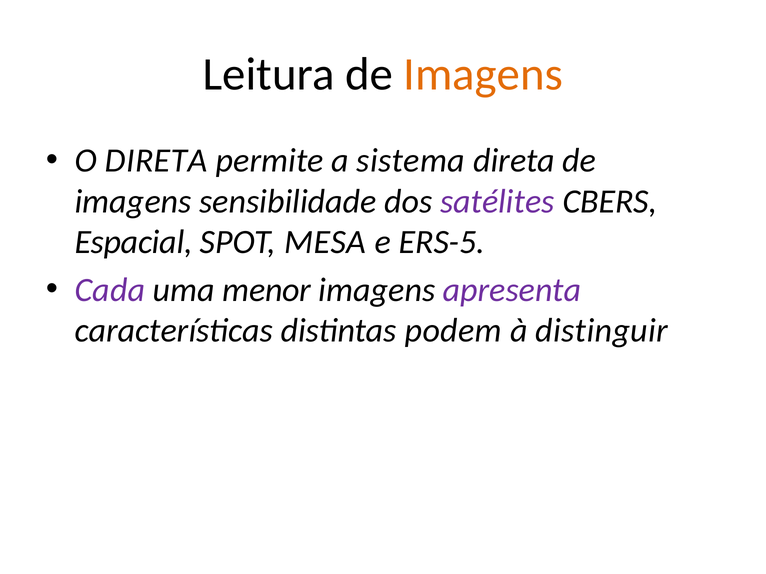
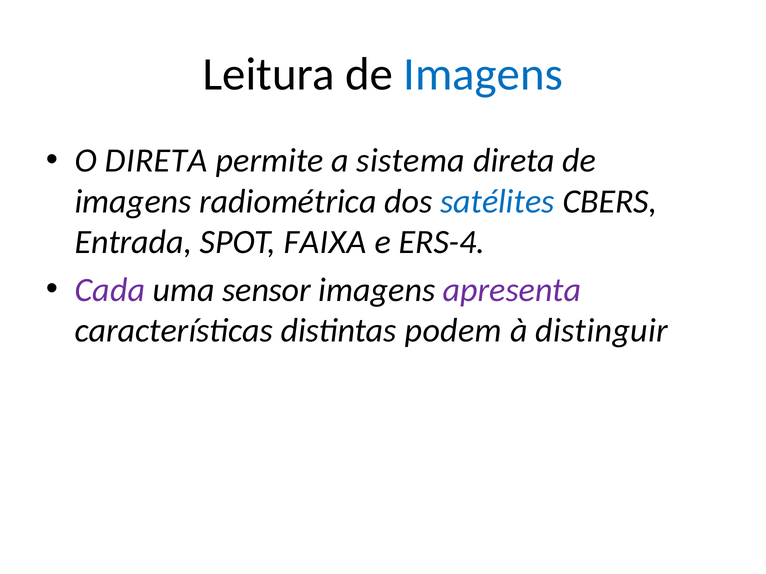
Imagens colour: orange -> blue (483, 74)
sensibilidade: sensibilidade -> radiométrica (288, 202)
satélites colour: purple -> blue (497, 202)
Espacial: Espacial -> Entrada (133, 242)
MESA: MESA -> FAIXA (325, 242)
ERS-5: ERS-5 -> ERS-4 (442, 242)
menor: menor -> sensor (267, 290)
